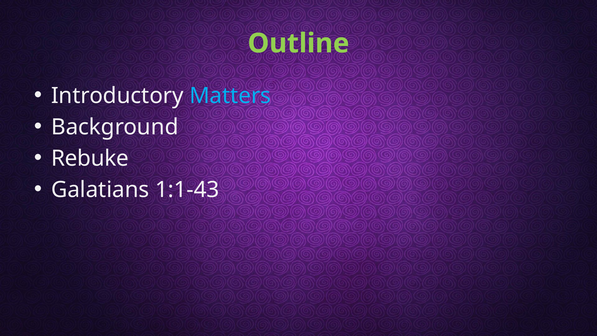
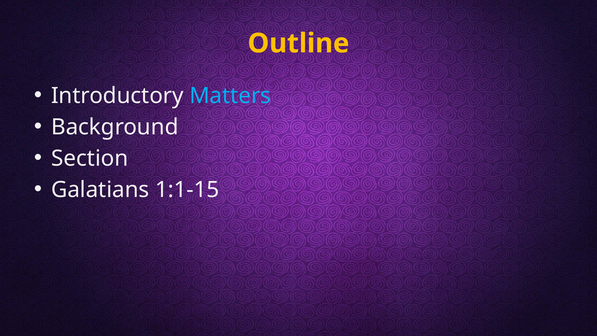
Outline colour: light green -> yellow (298, 43)
Rebuke: Rebuke -> Section (90, 158)
1:1-43: 1:1-43 -> 1:1-15 (187, 190)
